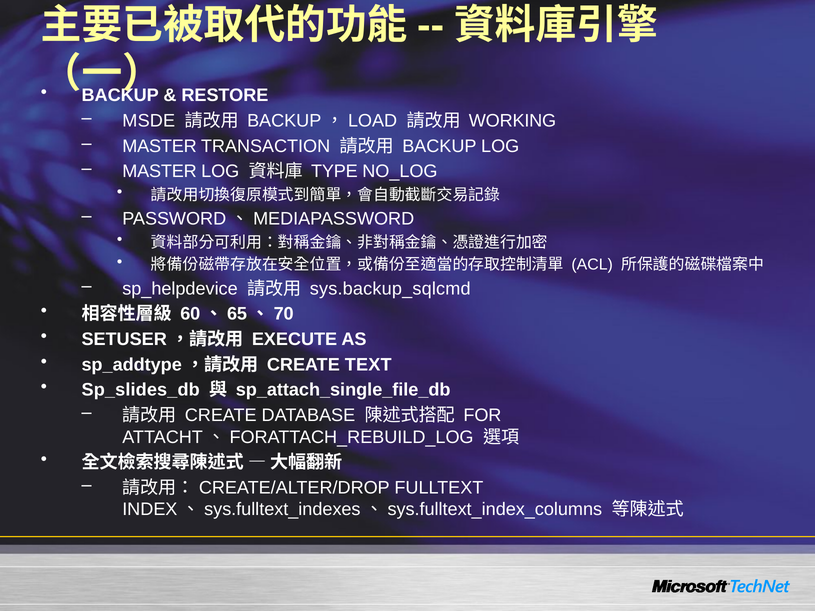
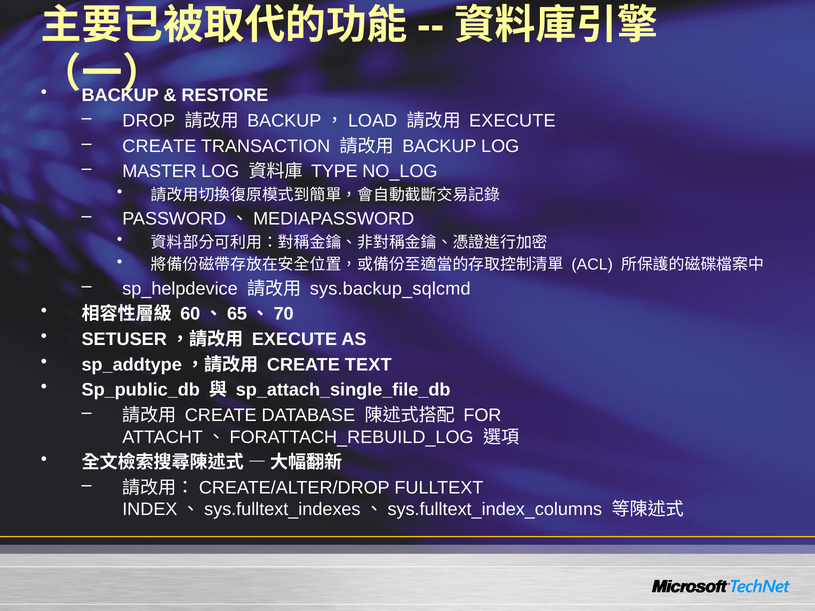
MSDE: MSDE -> DROP (149, 121)
WORKING: WORKING -> EXECUTE (512, 121)
MASTER: MASTER -> CREATE (159, 146)
Sp_slides_db: Sp_slides_db -> Sp_public_db (141, 390)
